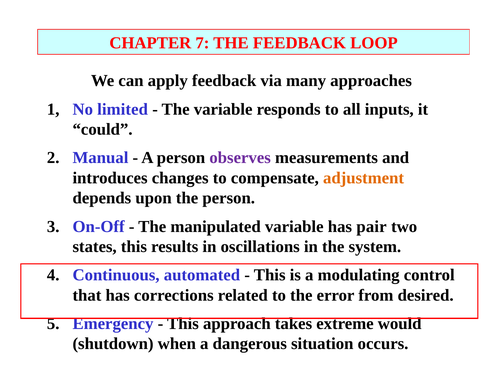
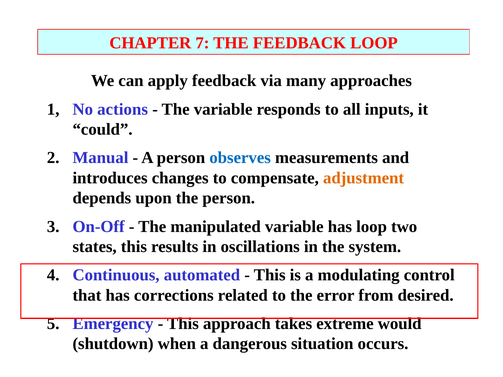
limited: limited -> actions (123, 109)
observes colour: purple -> blue (240, 158)
has pair: pair -> loop (372, 227)
